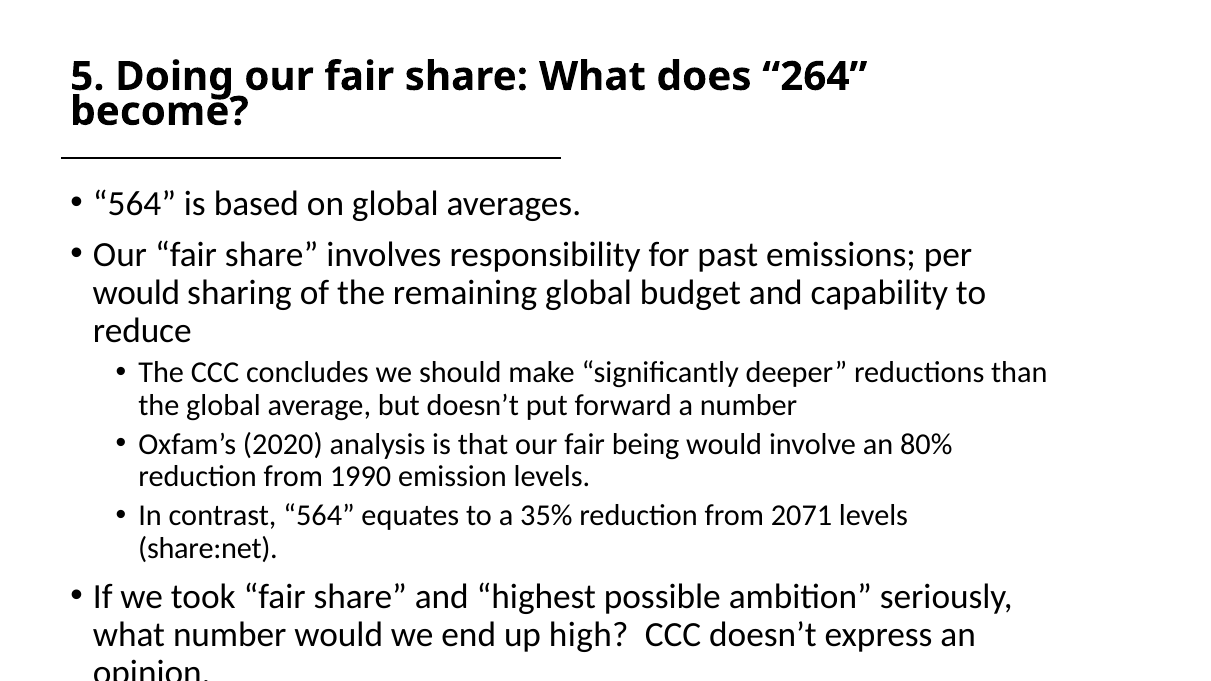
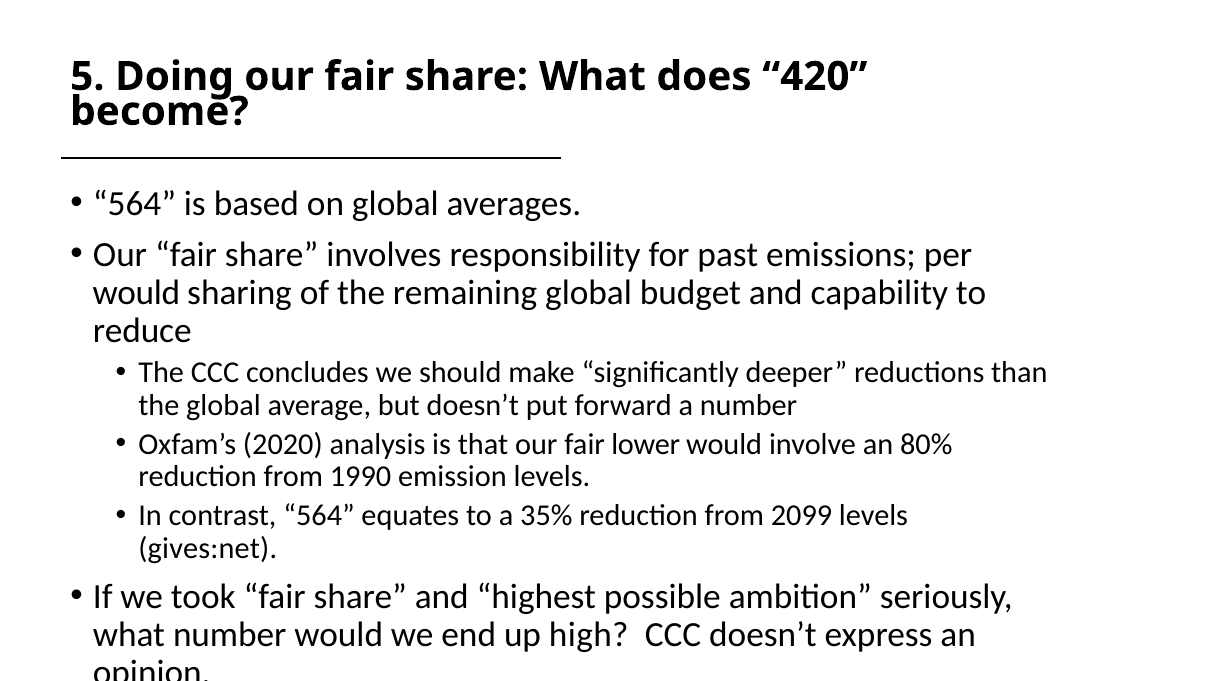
264: 264 -> 420 (815, 77)
being: being -> lower (646, 444)
2071: 2071 -> 2099 (802, 516)
share:net: share:net -> gives:net (208, 549)
